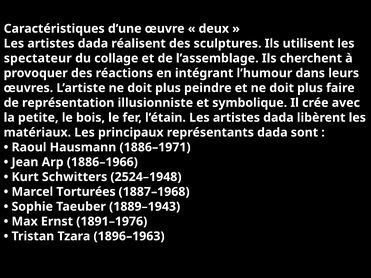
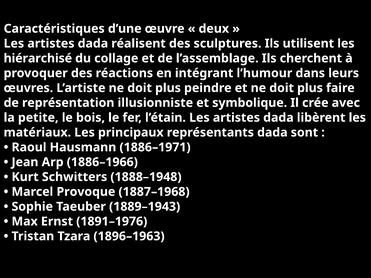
spectateur: spectateur -> hiérarchisé (38, 58)
2524–1948: 2524–1948 -> 1888–1948 (146, 177)
Torturées: Torturées -> Provoque (86, 192)
